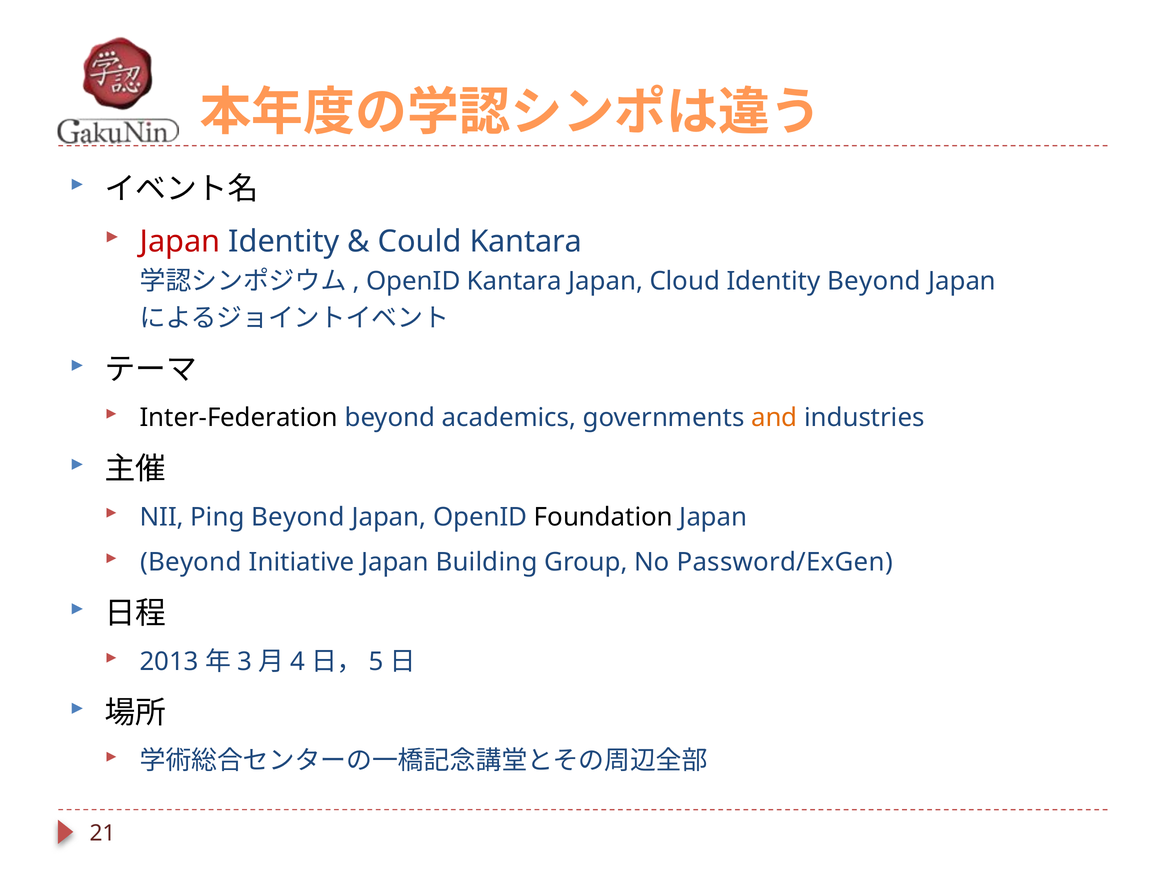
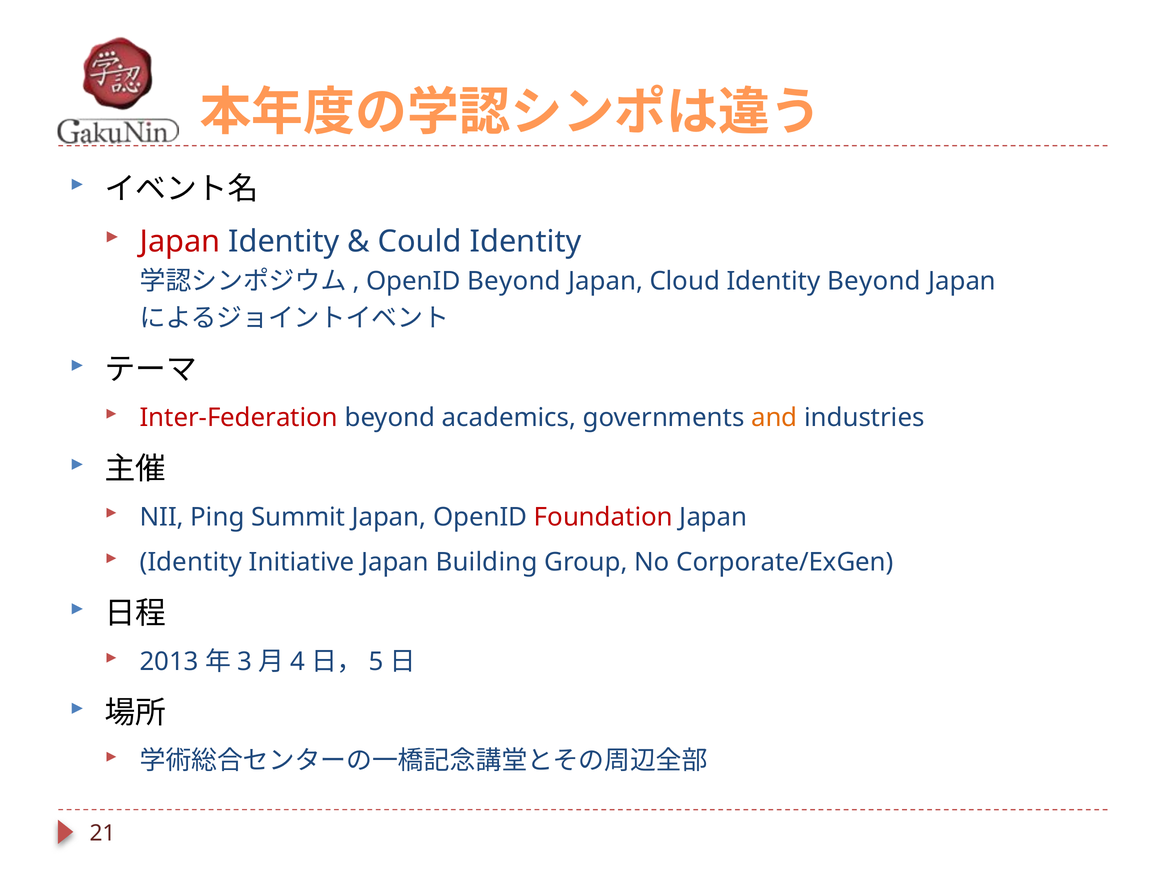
Could Kantara: Kantara -> Identity (526, 242)
OpenID Kantara: Kantara -> Beyond (514, 281)
Inter-Federation colour: black -> red (239, 418)
Ping Beyond: Beyond -> Summit (298, 517)
Foundation colour: black -> red (603, 517)
Beyond: Beyond -> Identity (191, 563)
Password/ExGen: Password/ExGen -> Corporate/ExGen (785, 563)
